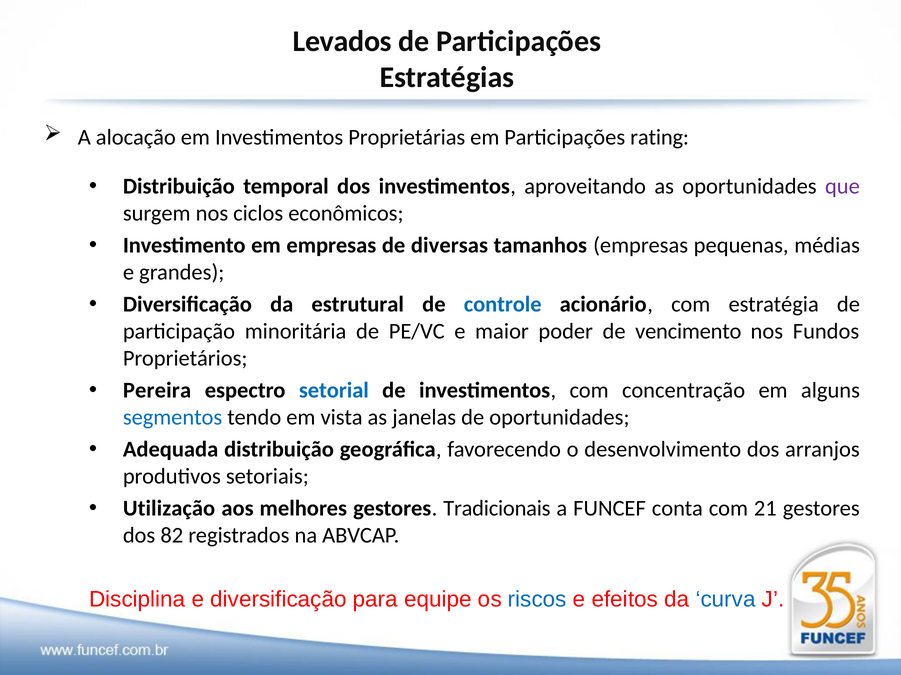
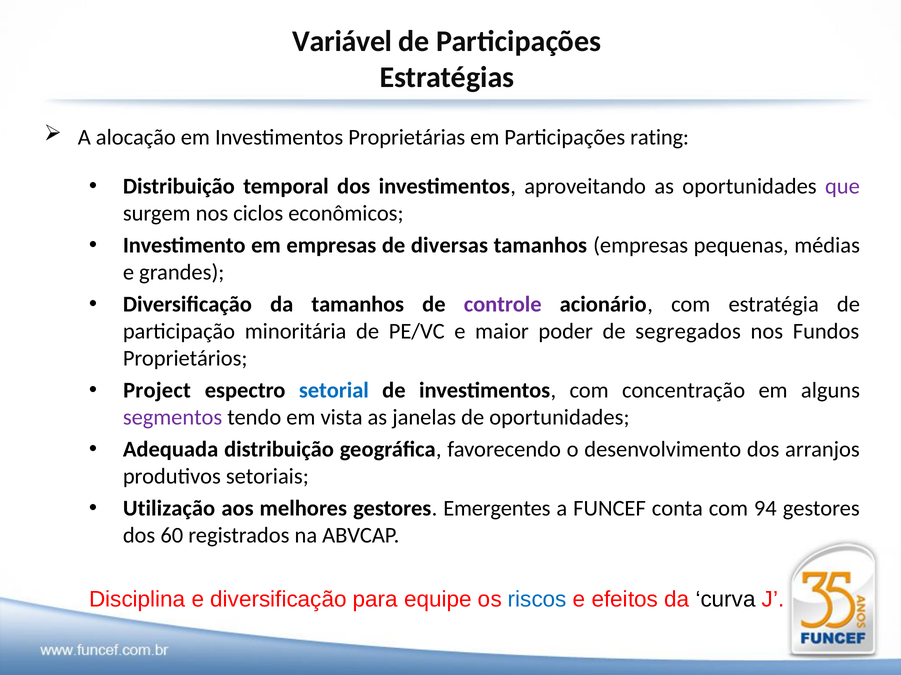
Levados: Levados -> Variável (342, 42)
da estrutural: estrutural -> tamanhos (358, 305)
controle colour: blue -> purple (503, 305)
vencimento: vencimento -> segregados (688, 332)
Pereira: Pereira -> Project (157, 391)
segmentos colour: blue -> purple (173, 418)
Tradicionais: Tradicionais -> Emergentes (497, 509)
21: 21 -> 94 (765, 509)
82: 82 -> 60 (172, 536)
curva colour: blue -> black (726, 600)
